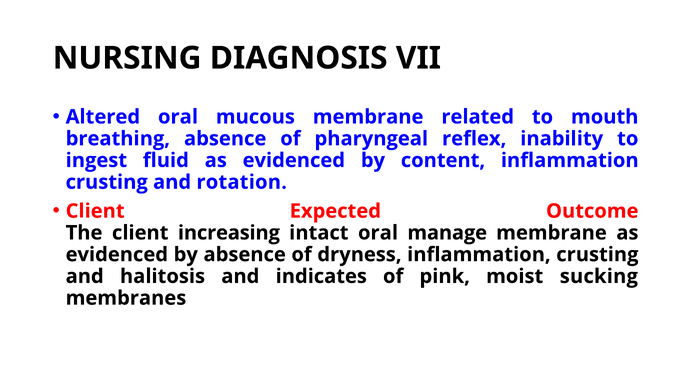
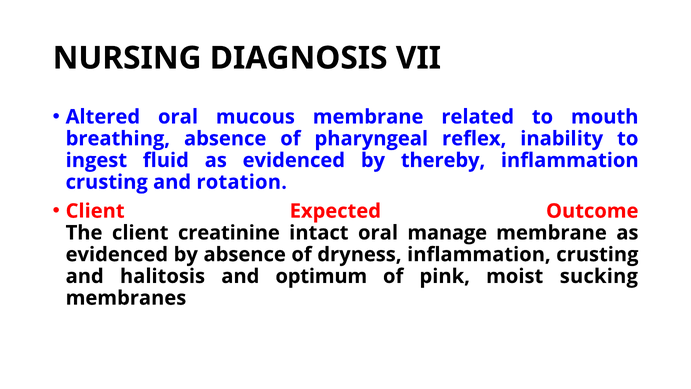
content: content -> thereby (443, 160)
increasing: increasing -> creatinine (229, 233)
indicates: indicates -> optimum (321, 276)
